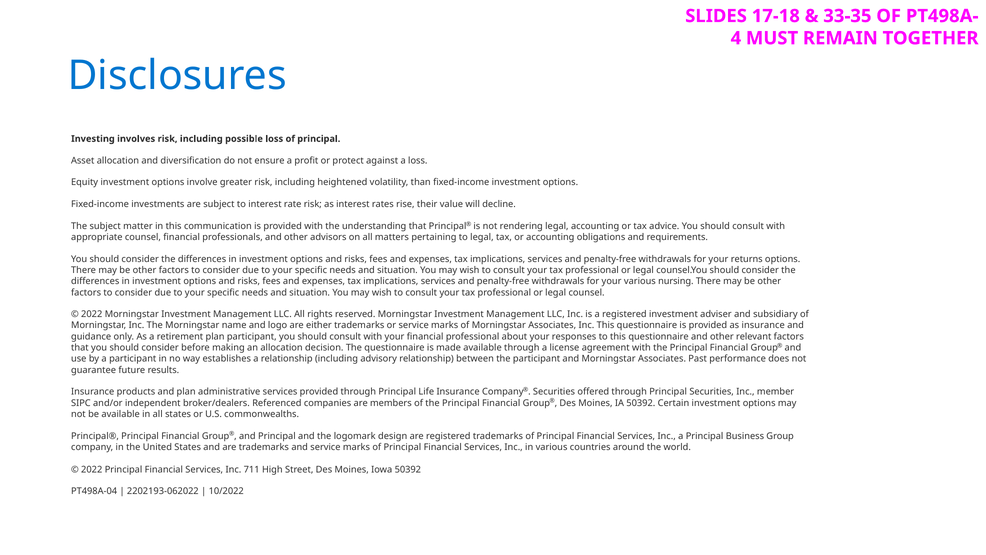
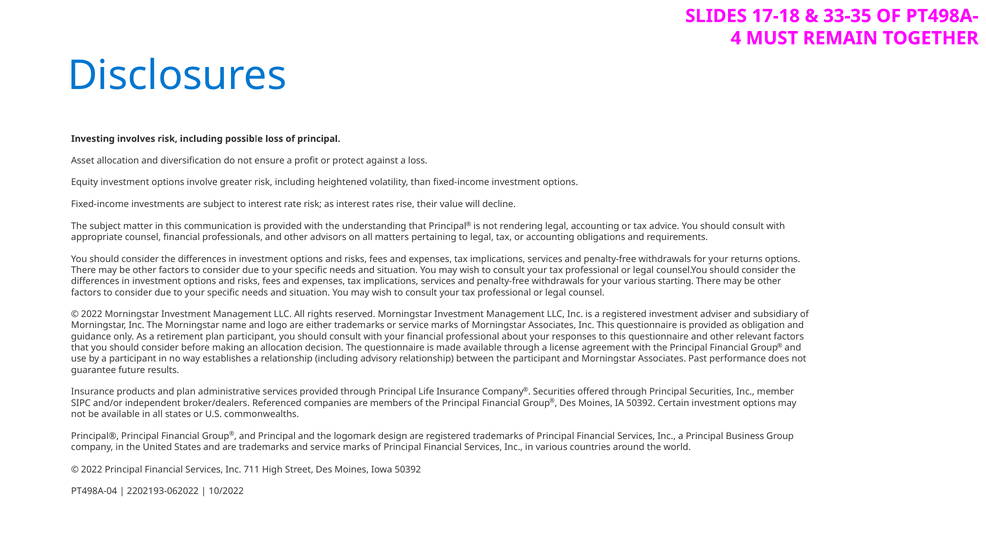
nursing: nursing -> starting (676, 281)
as insurance: insurance -> obligation (763, 325)
